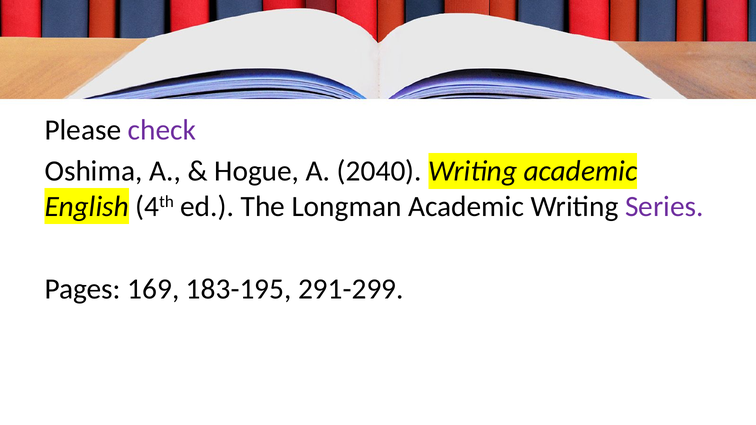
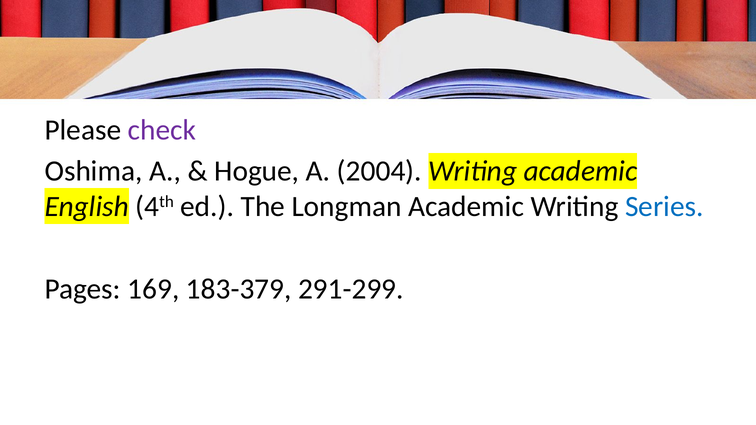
2040: 2040 -> 2004 (379, 171)
Series colour: purple -> blue (664, 207)
183-195: 183-195 -> 183-379 (239, 289)
